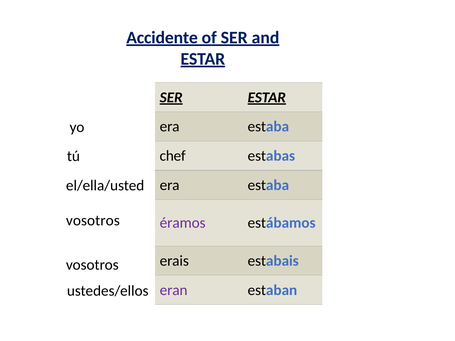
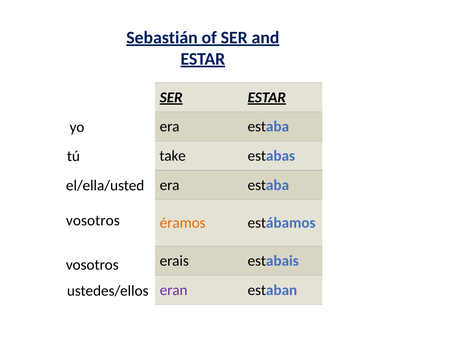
Accidente: Accidente -> Sebastián (162, 38)
chef: chef -> take (173, 156)
éramos colour: purple -> orange (183, 223)
